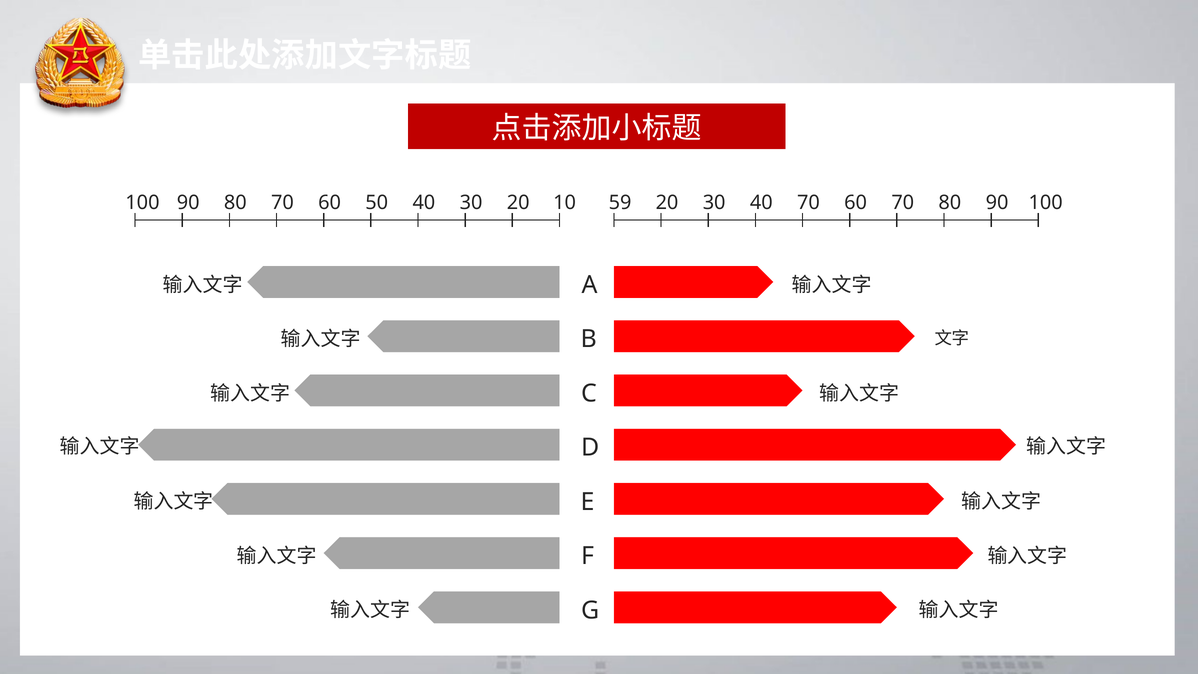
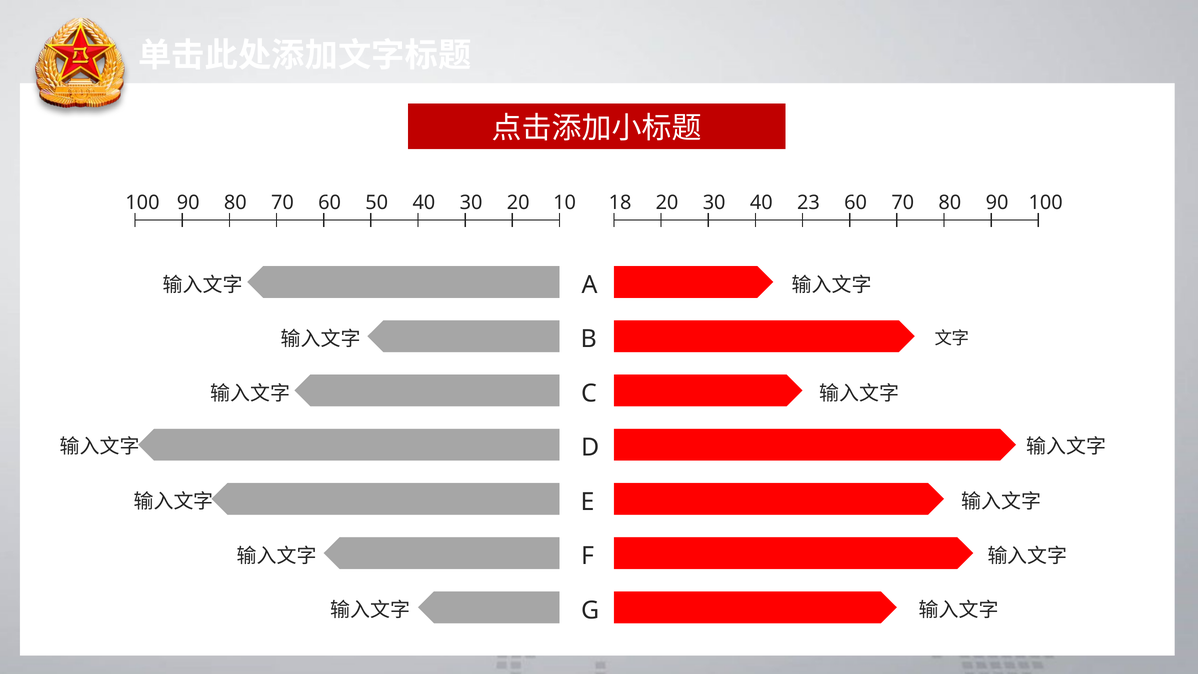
59: 59 -> 18 (620, 203)
40 70: 70 -> 23 (808, 203)
